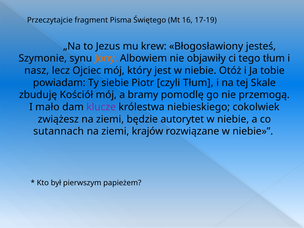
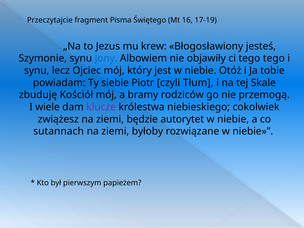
Jony colour: orange -> blue (106, 58)
tego tłum: tłum -> tego (274, 58)
nasz: nasz -> synu (37, 71)
pomodlę: pomodlę -> rodziców (182, 95)
mało: mało -> wiele (47, 107)
krajów: krajów -> byłoby (148, 131)
